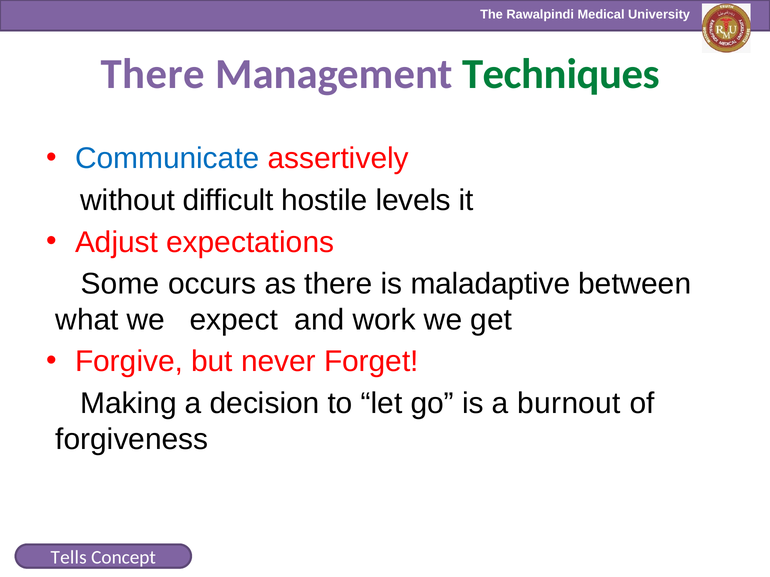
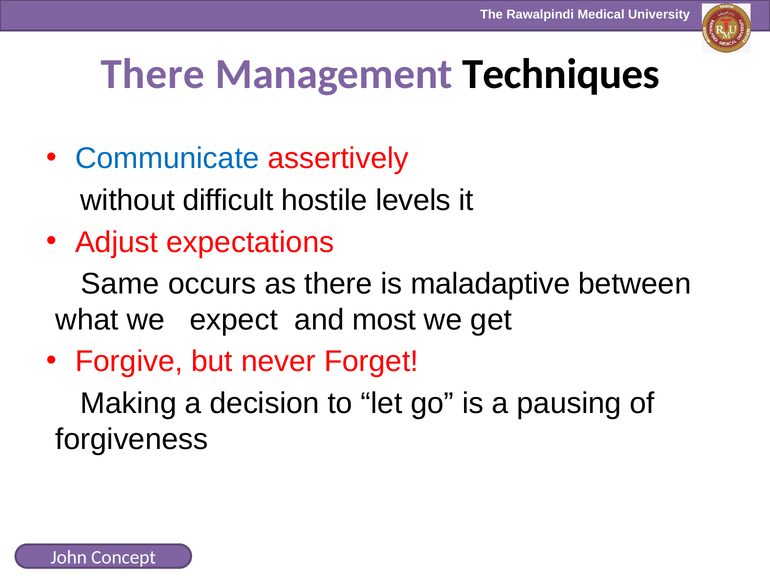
Techniques colour: green -> black (561, 74)
Some: Some -> Same (120, 284)
work: work -> most (384, 320)
burnout: burnout -> pausing (569, 404)
Tells: Tells -> John (69, 558)
